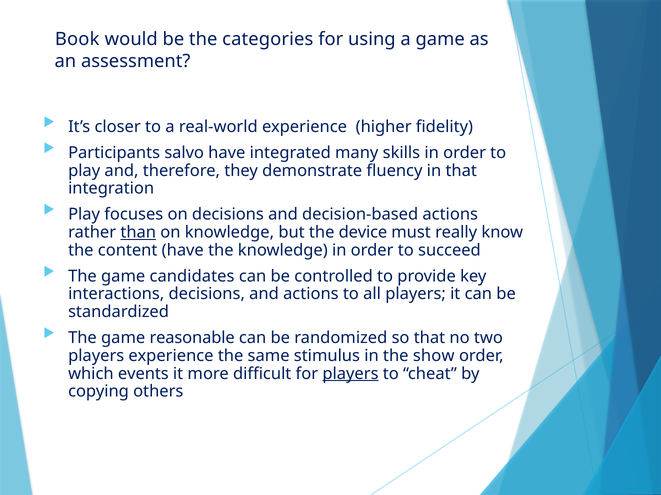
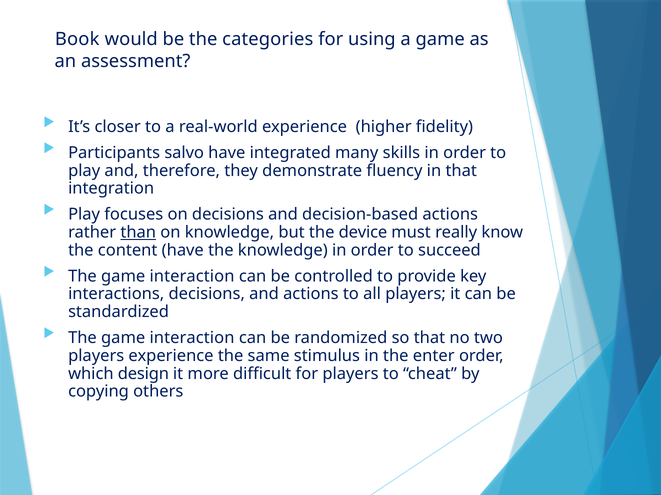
candidates: candidates -> interaction (192, 277)
reasonable: reasonable -> interaction (192, 338)
show: show -> enter (434, 356)
events: events -> design (143, 374)
players underline: present -> none (350, 374)
